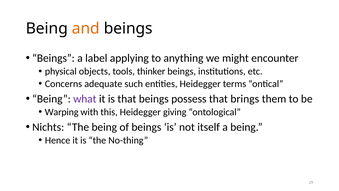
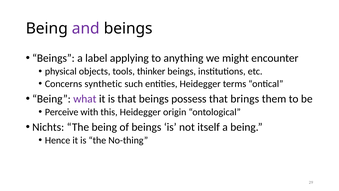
and colour: orange -> purple (86, 28)
adequate: adequate -> synthetic (103, 84)
Warping: Warping -> Perceive (62, 112)
giving: giving -> origin (175, 112)
